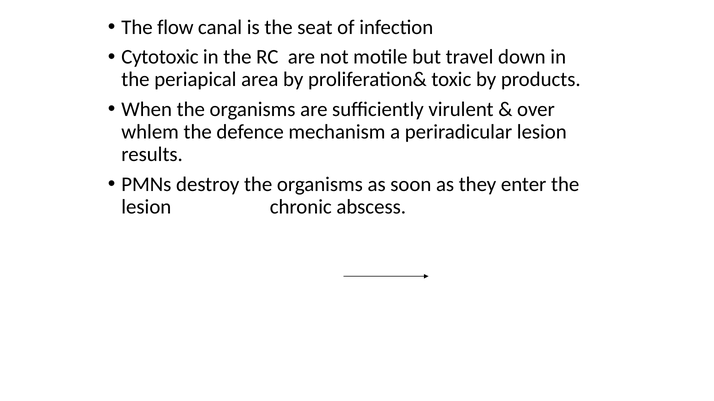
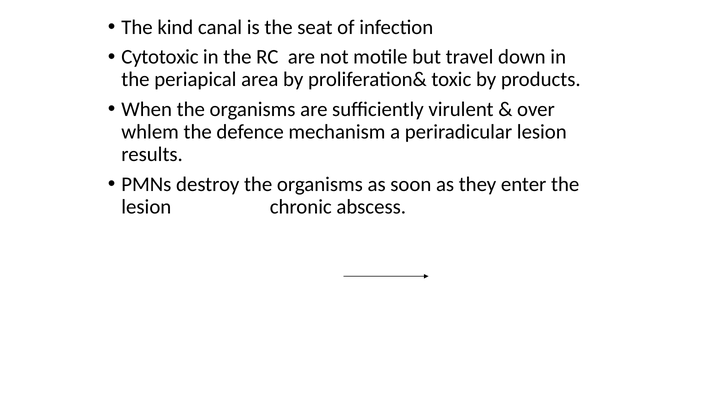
flow: flow -> kind (175, 27)
